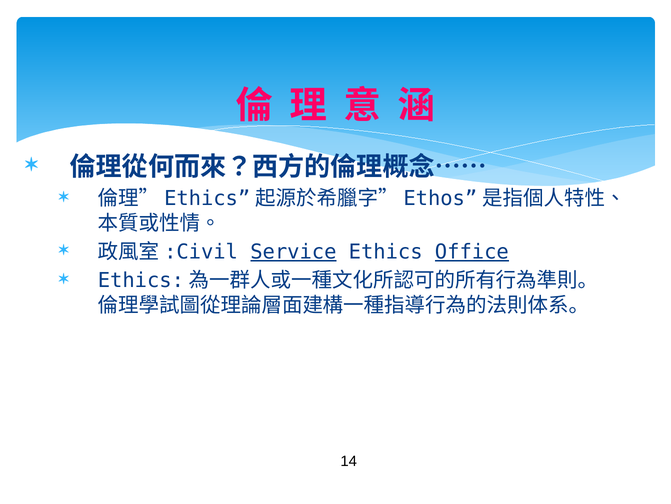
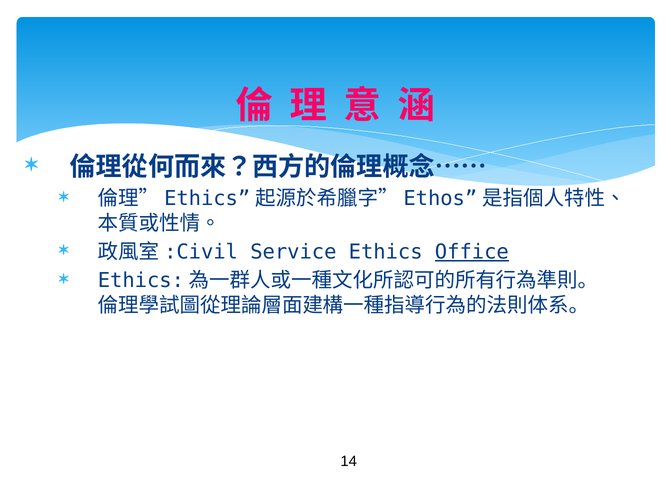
Service underline: present -> none (293, 252)
